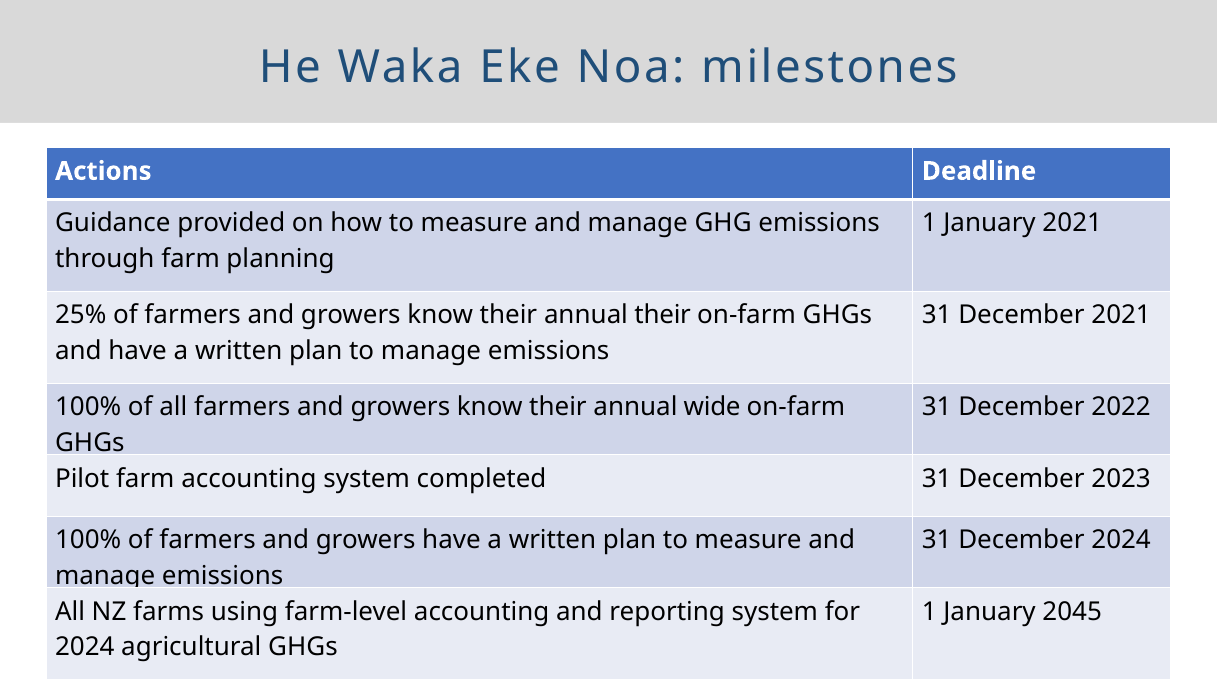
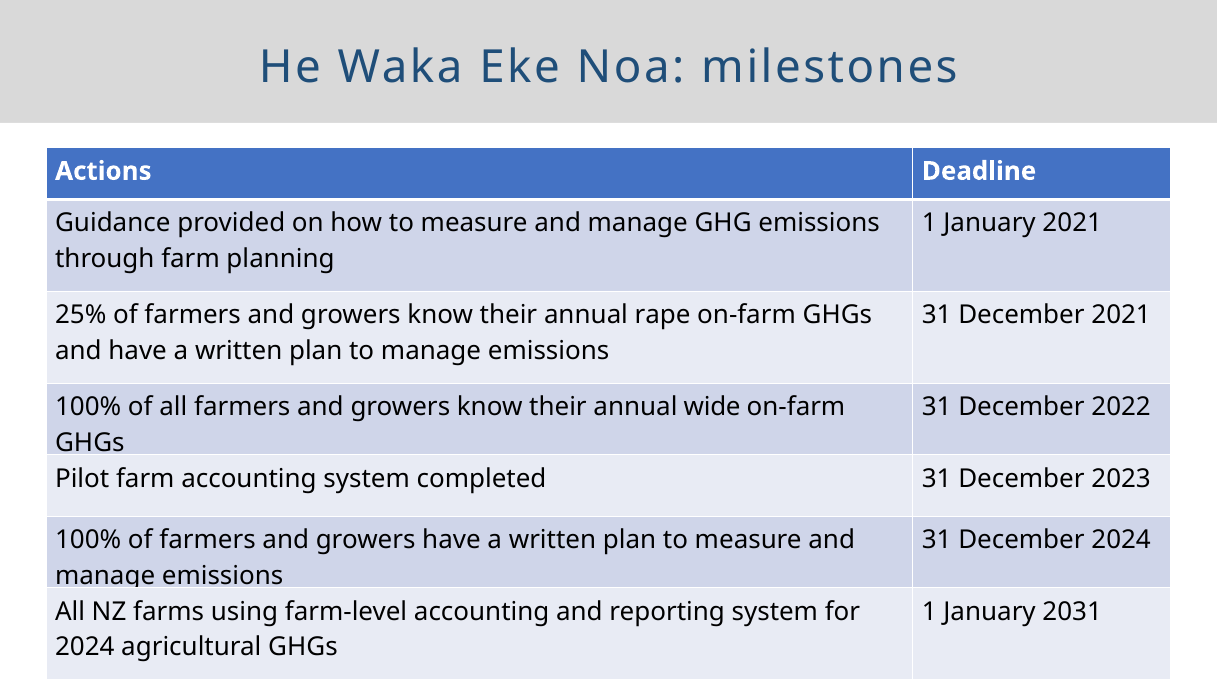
annual their: their -> rape (663, 315)
2045: 2045 -> 2031 (1072, 611)
